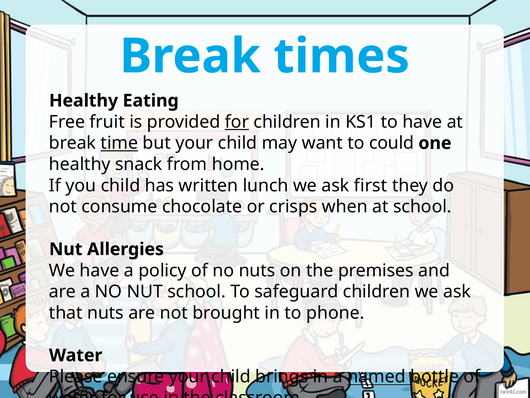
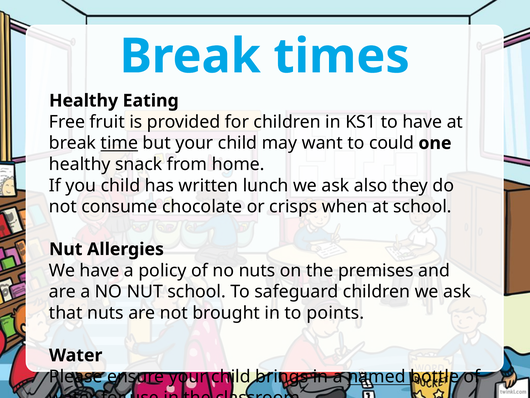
for underline: present -> none (237, 122)
first: first -> also (371, 185)
phone: phone -> points (335, 313)
